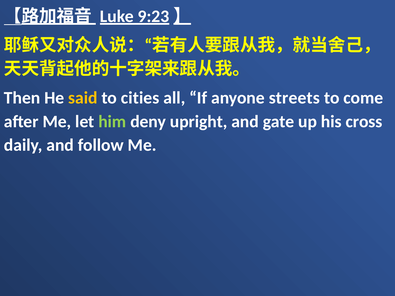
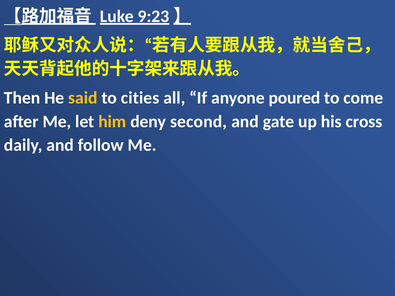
streets: streets -> poured (294, 98)
him colour: light green -> yellow (112, 122)
upright: upright -> second (199, 122)
